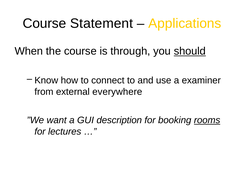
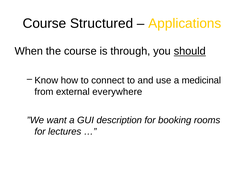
Statement: Statement -> Structured (102, 24)
examiner: examiner -> medicinal (201, 80)
rooms underline: present -> none (207, 120)
